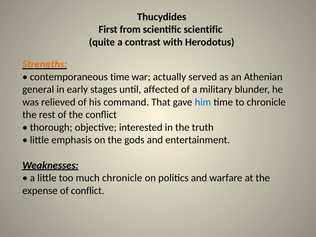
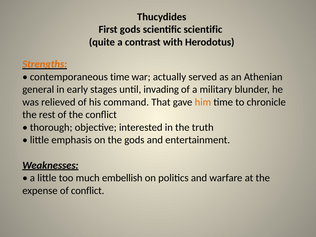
First from: from -> gods (130, 29)
affected: affected -> invading (161, 89)
him colour: blue -> orange (203, 102)
much chronicle: chronicle -> embellish (122, 178)
